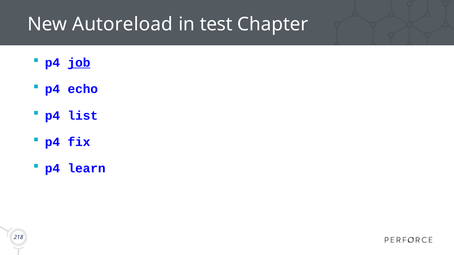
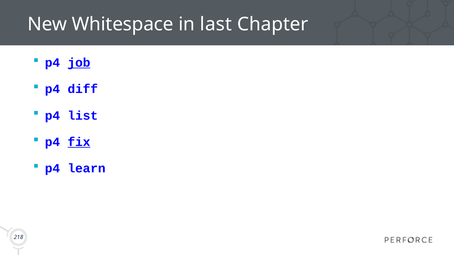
Autoreload: Autoreload -> Whitespace (123, 24)
test: test -> last (216, 24)
echo: echo -> diff (83, 89)
fix underline: none -> present (79, 142)
